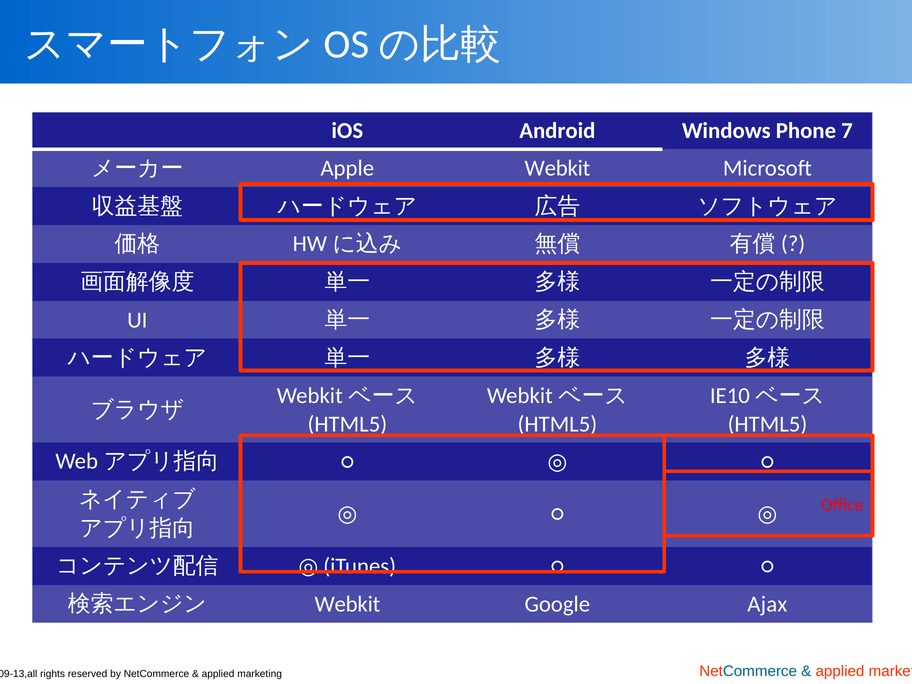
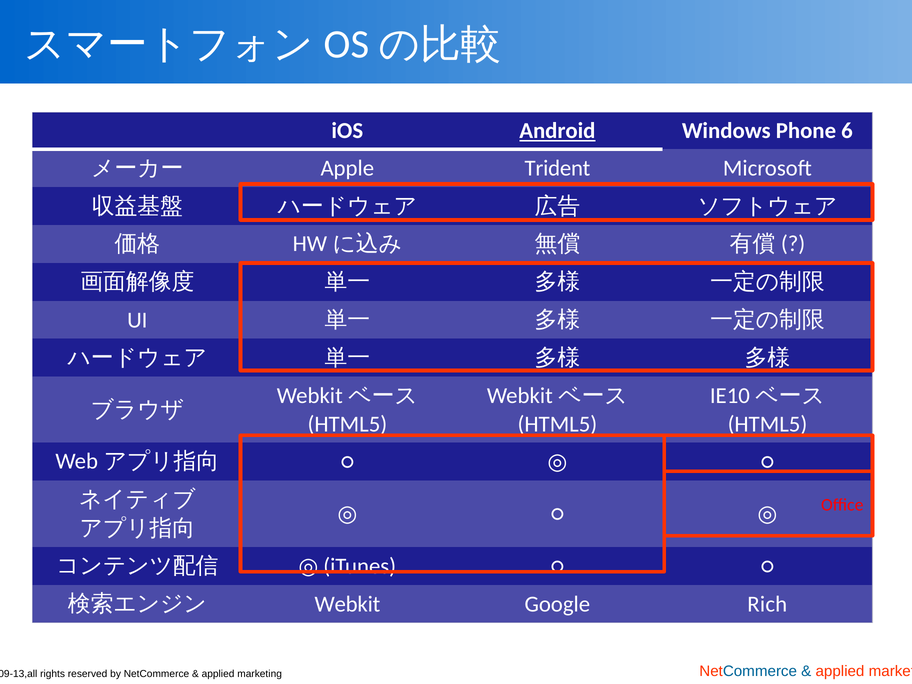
Android underline: none -> present (557, 131)
7: 7 -> 6 (847, 131)
Apple Webkit: Webkit -> Trident (557, 168)
Ajax: Ajax -> Rich (767, 604)
